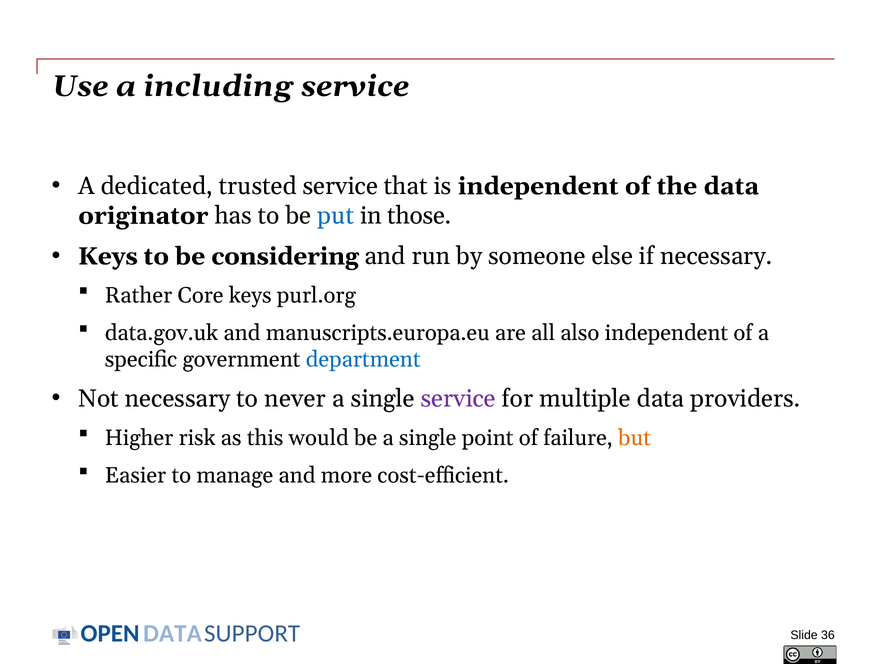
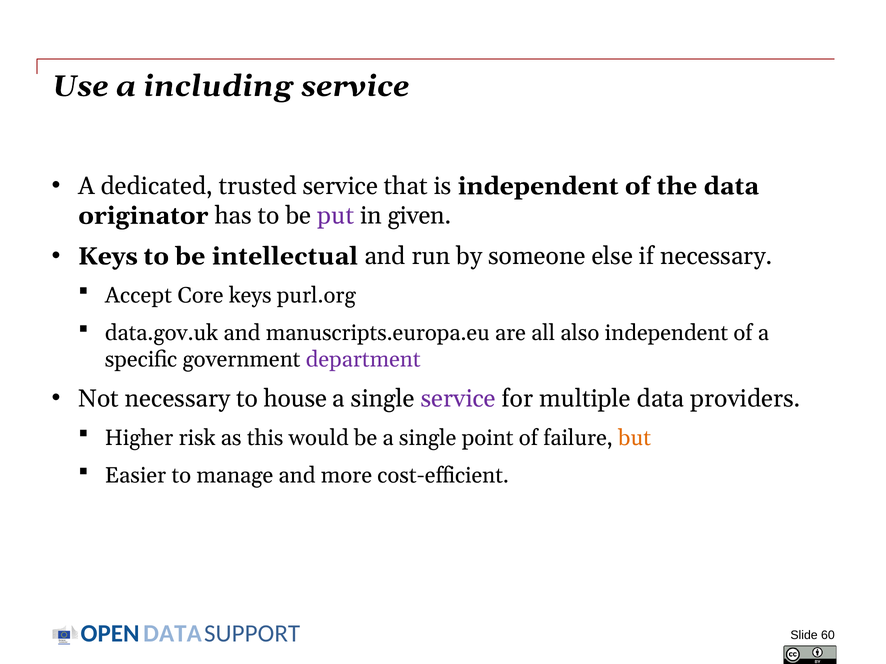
put colour: blue -> purple (336, 216)
those: those -> given (419, 216)
considering: considering -> intellectual (285, 256)
Rather: Rather -> Accept (138, 295)
department colour: blue -> purple (363, 360)
never: never -> house (295, 399)
36: 36 -> 60 (828, 636)
